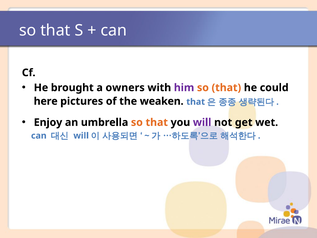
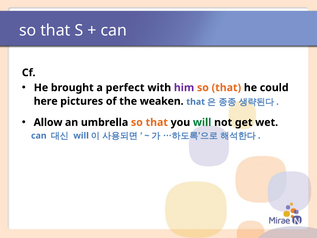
owners: owners -> perfect (125, 88)
Enjoy: Enjoy -> Allow (48, 122)
will colour: purple -> green (202, 122)
